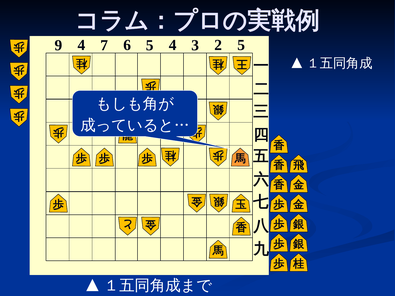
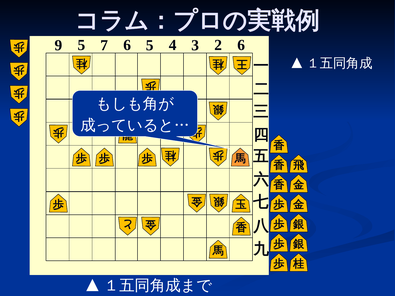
9 4: 4 -> 5 (82, 45)
2 5: 5 -> 6 (241, 45)
